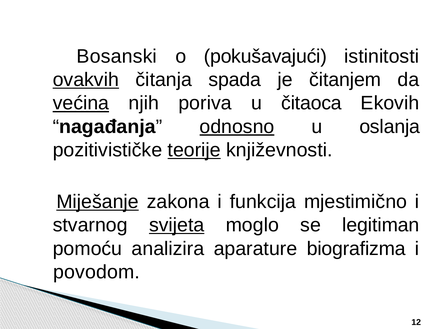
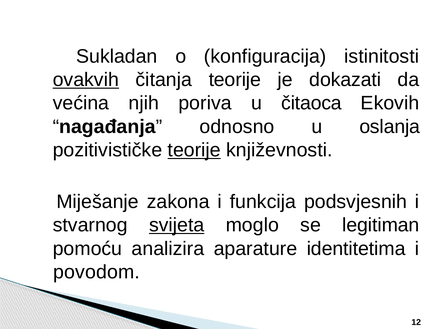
Bosanski: Bosanski -> Sukladan (117, 56)
pokušavajući: pokušavajući -> konfiguracija (265, 56)
čitanja spada: spada -> teorije (235, 80)
čitanjem: čitanjem -> dokazati (345, 80)
većina underline: present -> none (81, 103)
odnosno underline: present -> none (237, 127)
Miješanje underline: present -> none (98, 202)
mjestimično: mjestimično -> podsvjesnih (356, 202)
biografizma: biografizma -> identitetima (356, 249)
